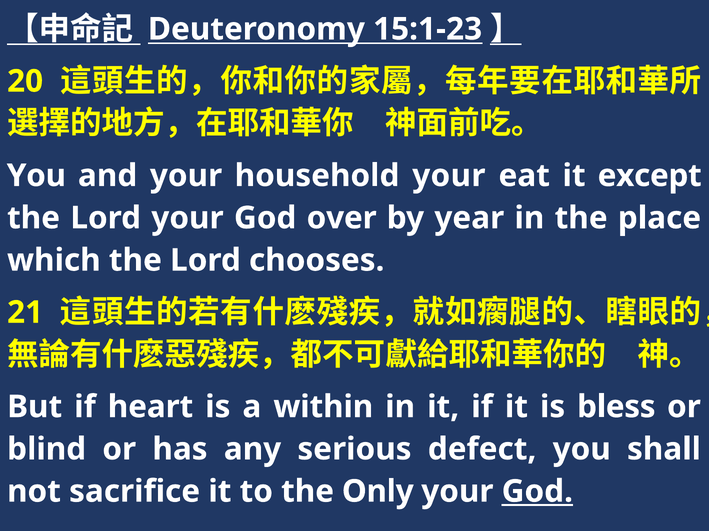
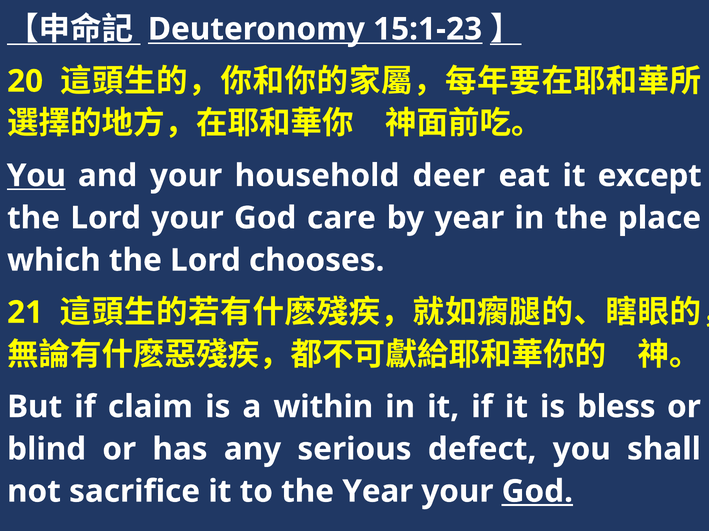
You underline: none -> present (36, 176)
household your: your -> deer (449, 176)
over: over -> care (341, 218)
heart: heart -> claim (150, 407)
the Only: Only -> Year (378, 492)
